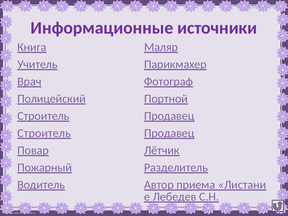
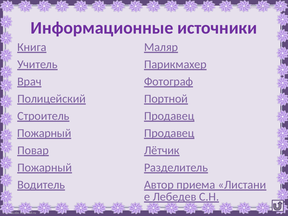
Строитель: Строитель -> Пожарный (44, 133)
